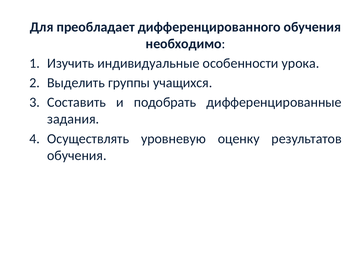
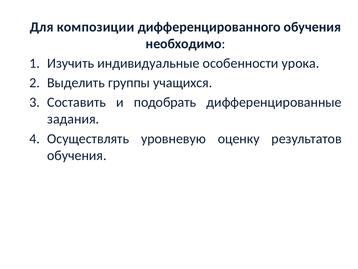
преобладает: преобладает -> композиции (96, 27)
